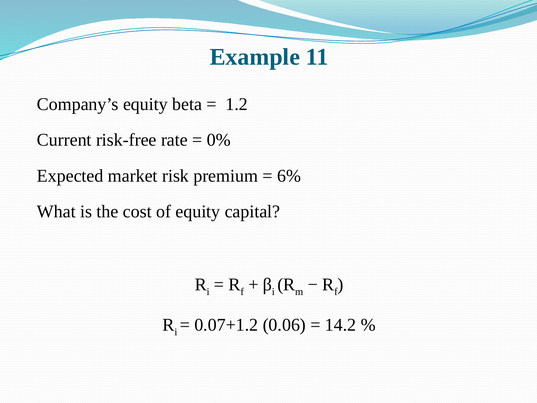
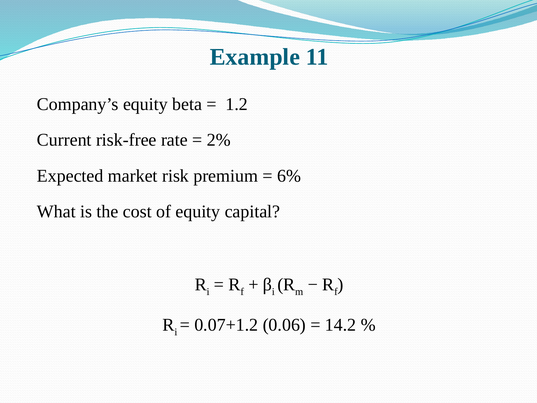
0%: 0% -> 2% (219, 140)
